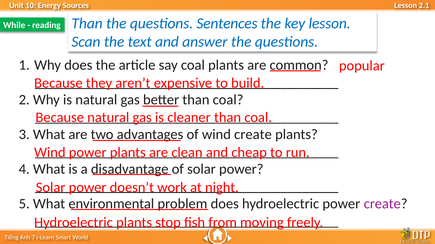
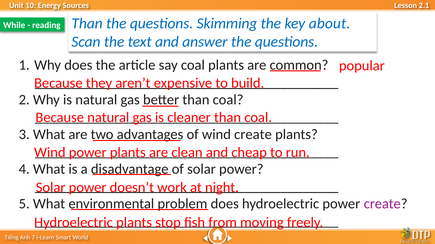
Sentences: Sentences -> Skimming (227, 23)
key lesson: lesson -> about (330, 23)
